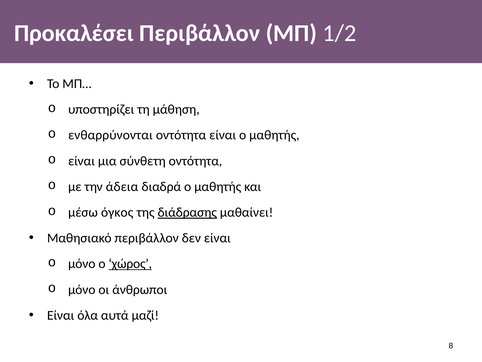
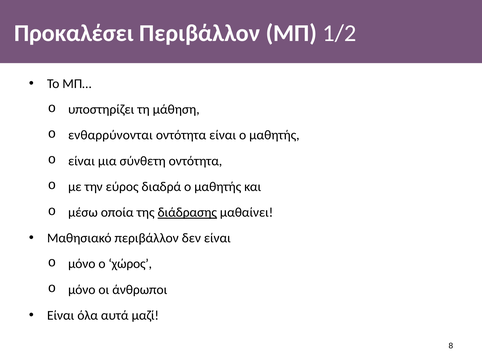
άδεια: άδεια -> εύρος (122, 186)
όγκος: όγκος -> οποία (117, 212)
χώρος underline: present -> none (130, 264)
